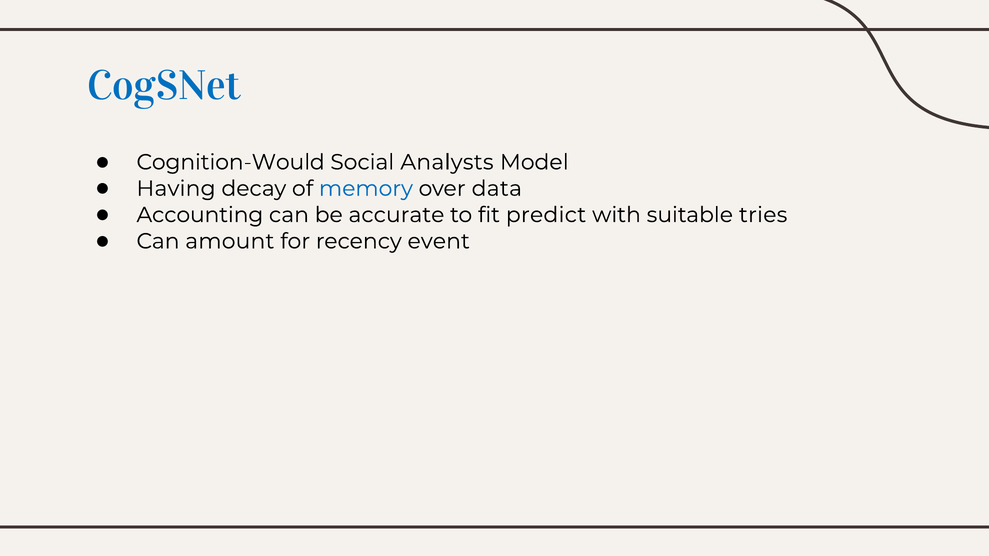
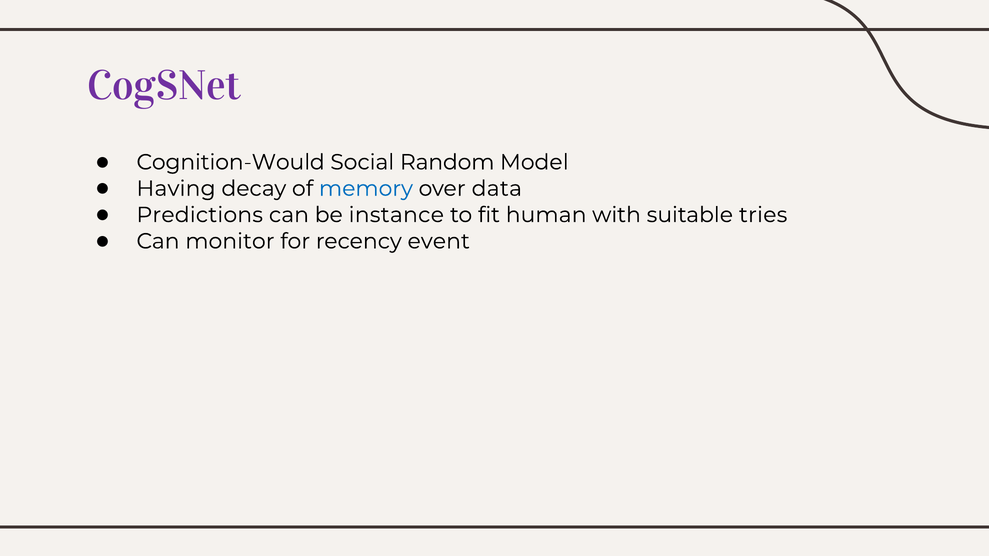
CogSNet colour: blue -> purple (164, 86)
Analysts: Analysts -> Random (447, 162)
Accounting: Accounting -> Predictions (200, 215)
accurate: accurate -> instance (396, 215)
predict: predict -> human (546, 215)
amount: amount -> monitor (230, 241)
